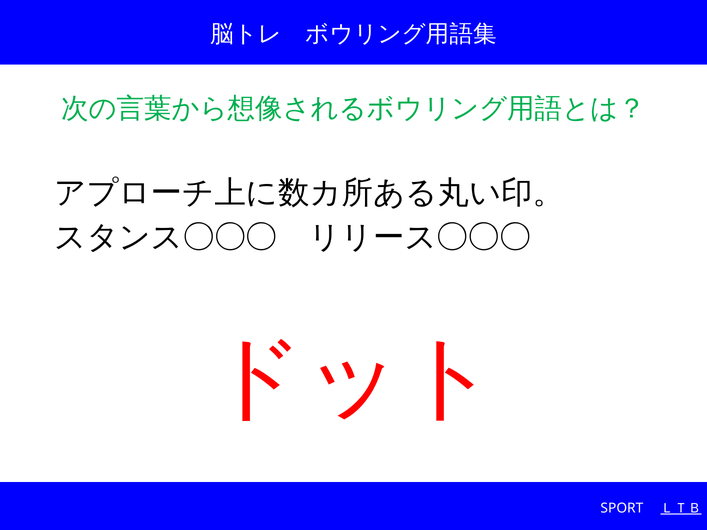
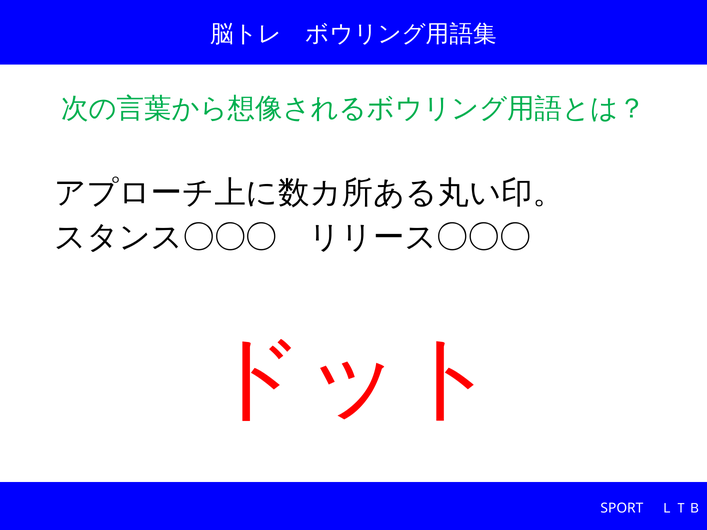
ＬＴＢ underline: present -> none (681, 508)
